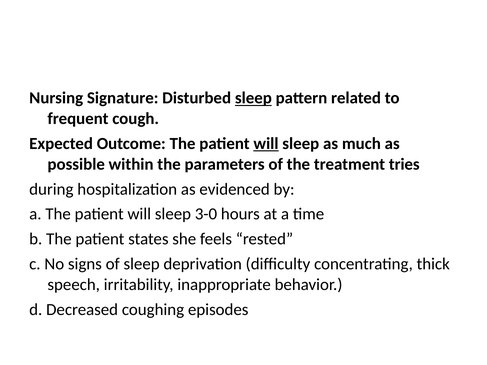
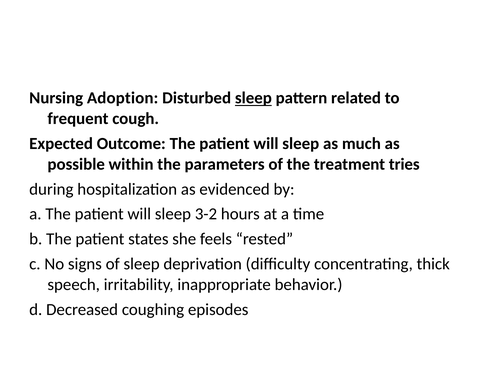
Signature: Signature -> Adoption (123, 98)
will underline: present -> none (266, 144)
3-0: 3-0 -> 3-2 (206, 214)
